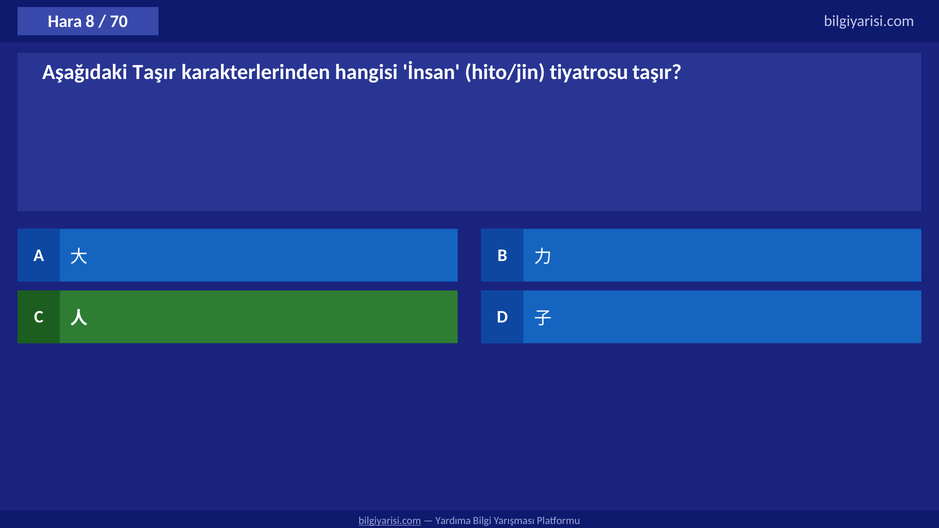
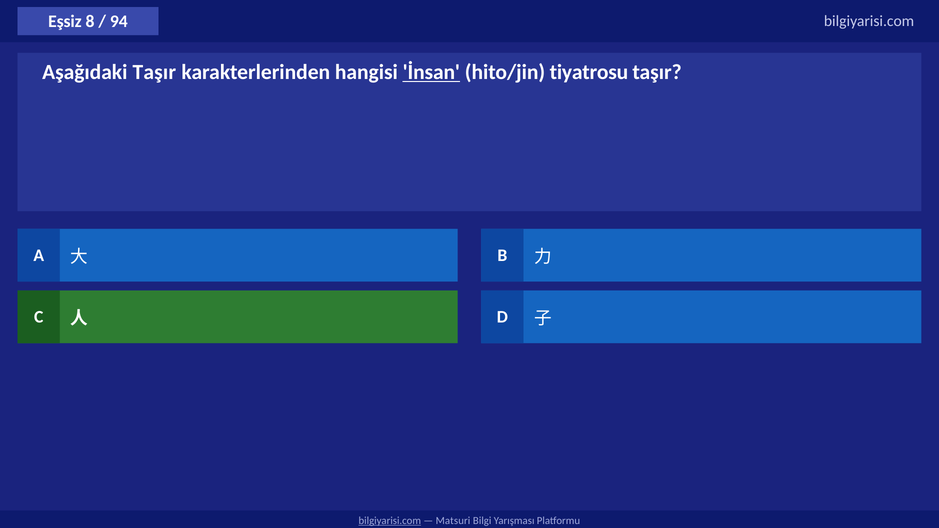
Hara: Hara -> Eşsiz (65, 21)
70: 70 -> 94 (119, 21)
İnsan underline: none -> present (431, 72)
Yardıma: Yardıma -> Matsuri (453, 521)
